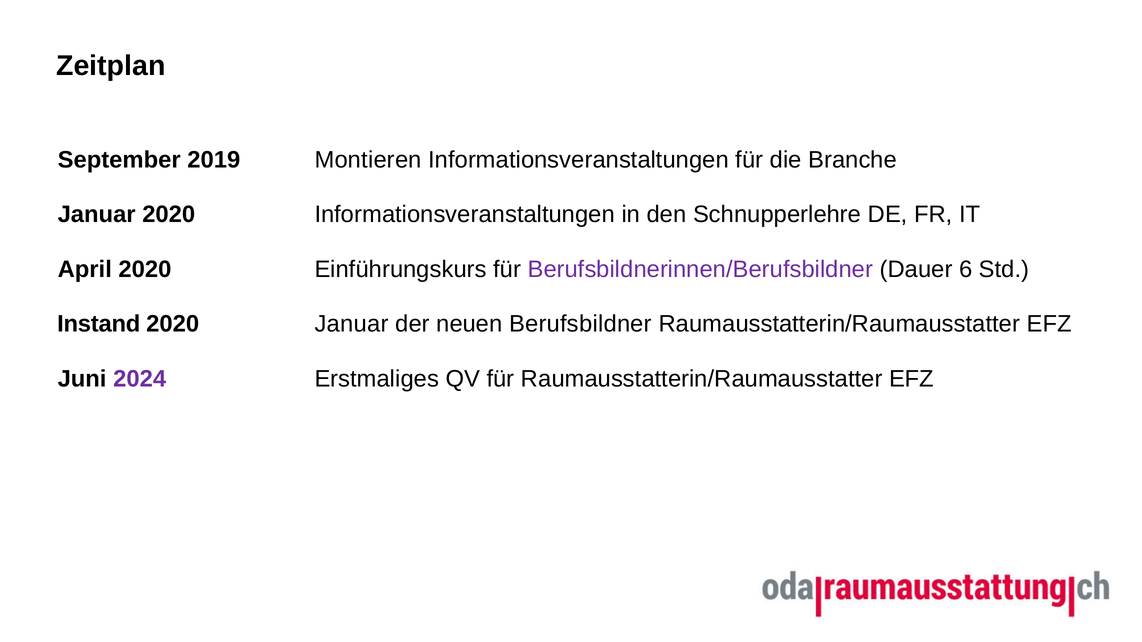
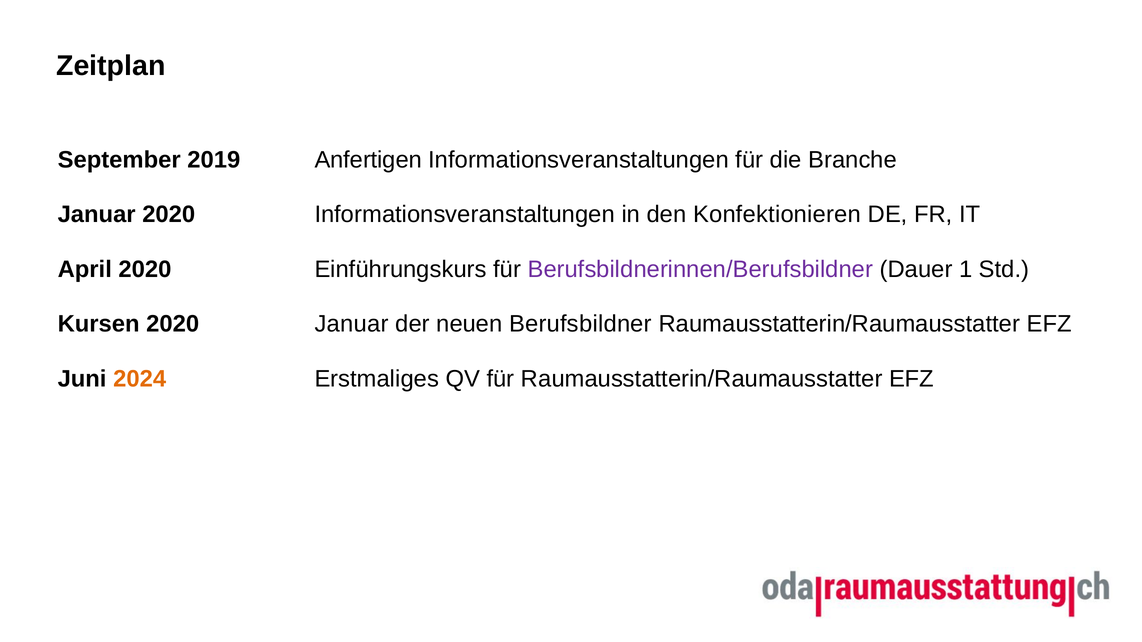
Montieren: Montieren -> Anfertigen (368, 160)
Schnupperlehre: Schnupperlehre -> Konfektionieren (777, 215)
6: 6 -> 1 (966, 269)
Instand: Instand -> Kursen (99, 324)
2024 colour: purple -> orange (140, 379)
